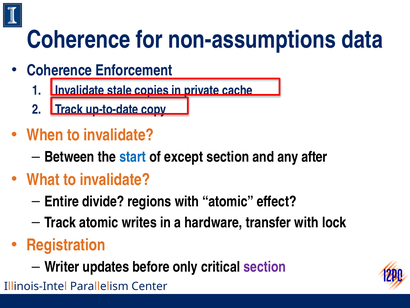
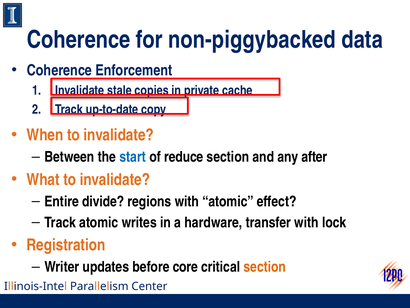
non-assumptions: non-assumptions -> non-piggybacked (252, 40)
except: except -> reduce (184, 157)
only: only -> core (185, 267)
section colour: purple -> orange (265, 267)
